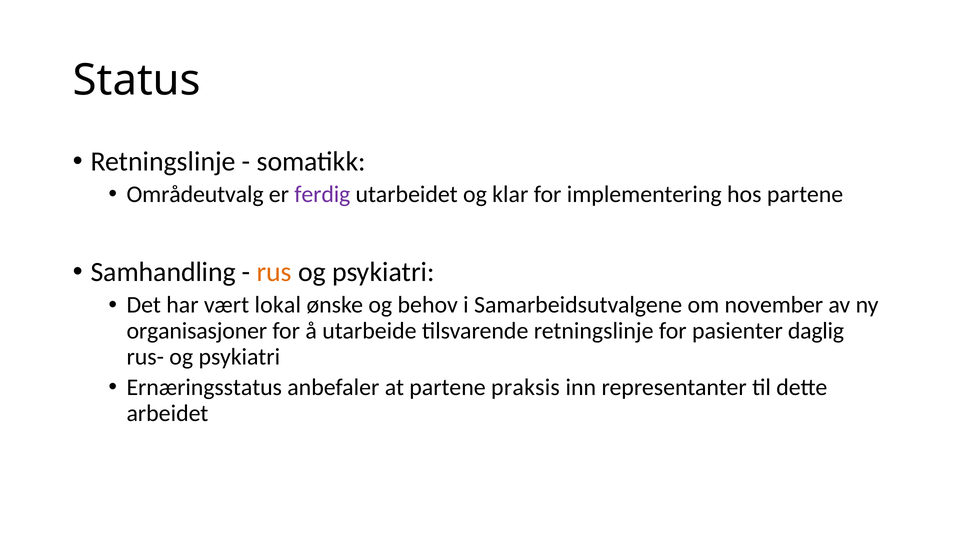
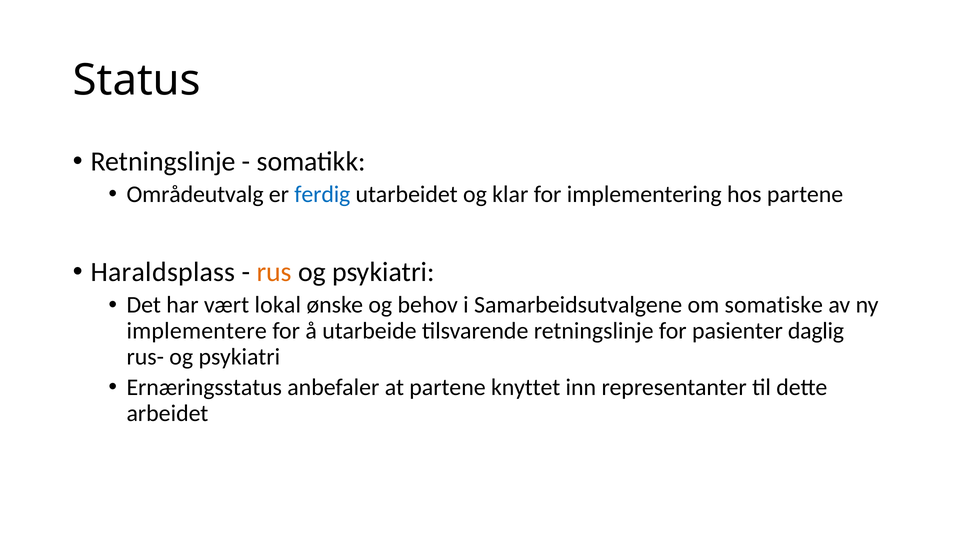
ferdig colour: purple -> blue (322, 194)
Samhandling: Samhandling -> Haraldsplass (163, 272)
november: november -> somatiske (774, 305)
organisasjoner: organisasjoner -> implementere (197, 331)
praksis: praksis -> knyttet (526, 387)
